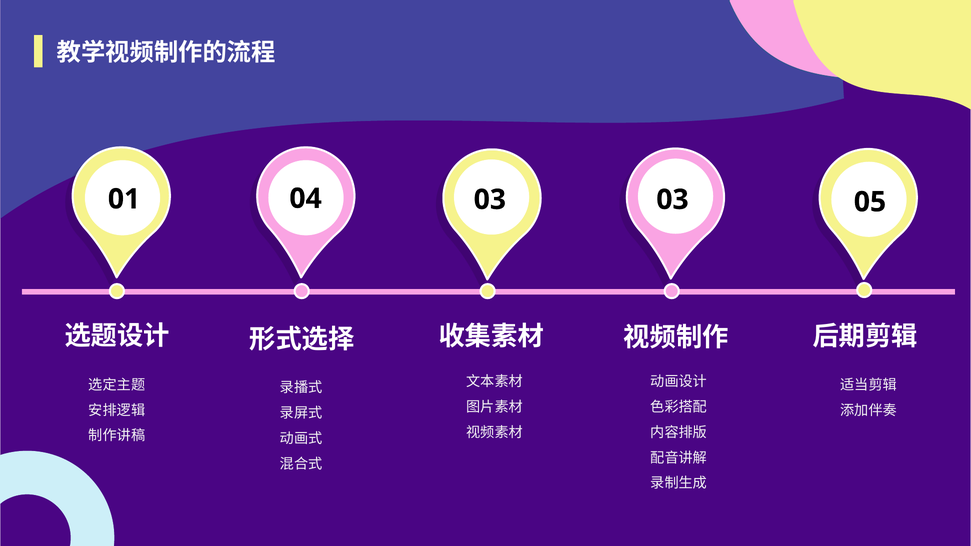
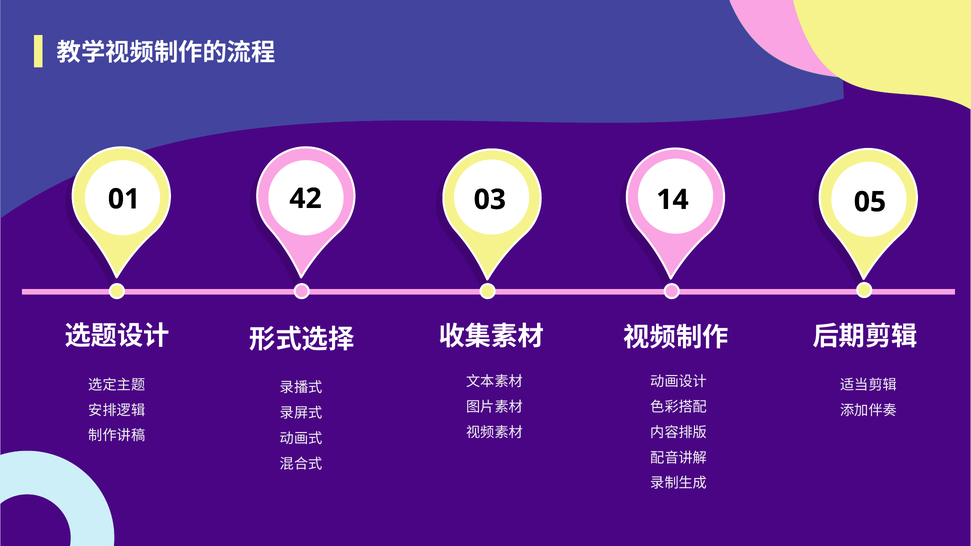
04: 04 -> 42 (306, 199)
03 03: 03 -> 14 (672, 200)
